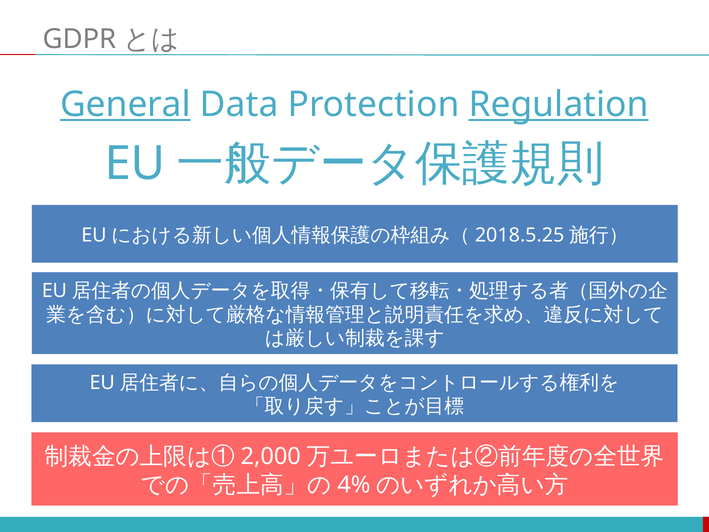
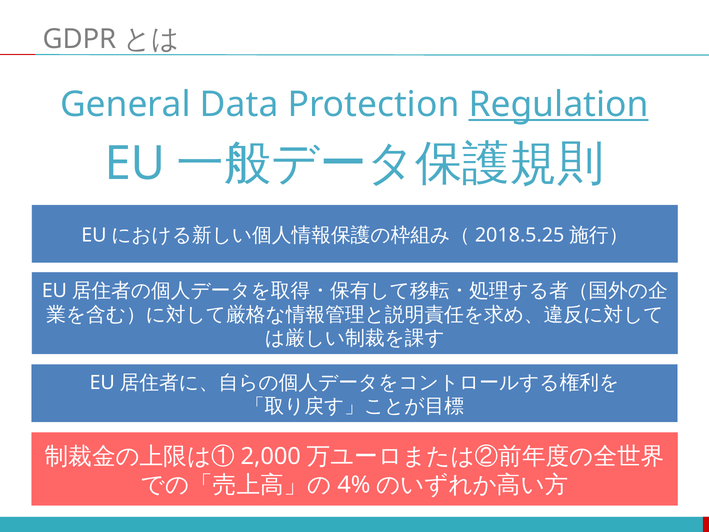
General underline: present -> none (125, 105)
